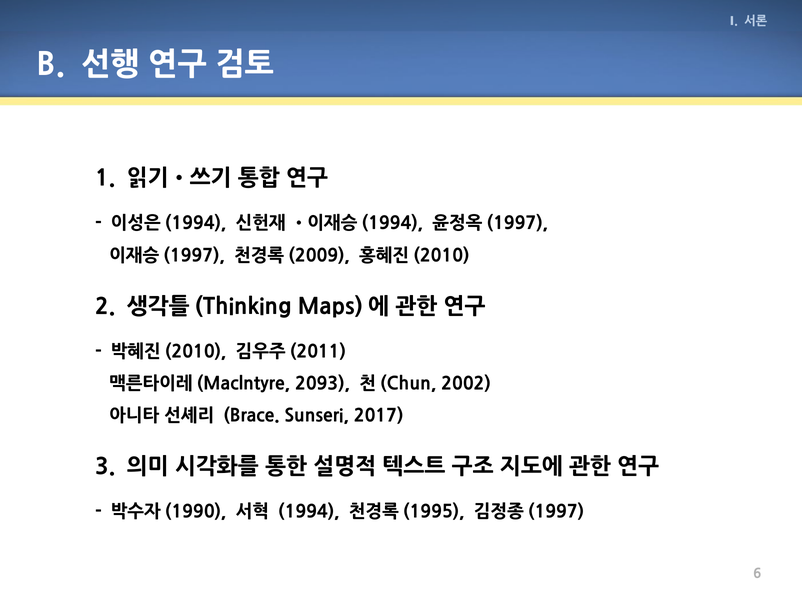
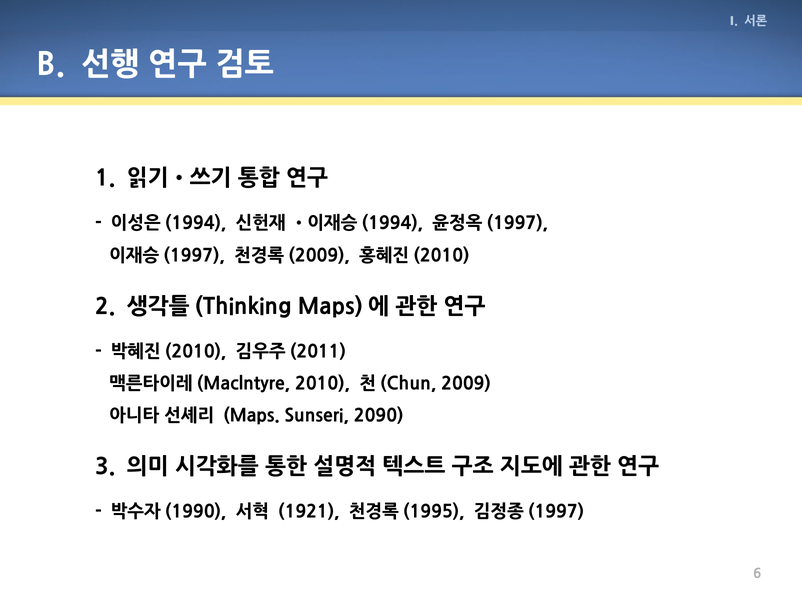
2093: 2093 -> 2010 (323, 384)
2002: 2002 -> 2009 (466, 384)
Brace: Brace -> Maps (252, 416)
2017: 2017 -> 2090 (379, 416)
1994: 1994 -> 1921 (309, 512)
